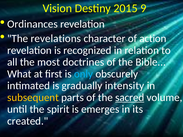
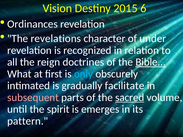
9: 9 -> 6 (143, 8)
action: action -> under (153, 39)
most: most -> reign (49, 62)
Bible underline: none -> present (151, 62)
intensity: intensity -> facilitate (125, 86)
subsequent colour: yellow -> pink (33, 98)
created: created -> pattern (28, 121)
